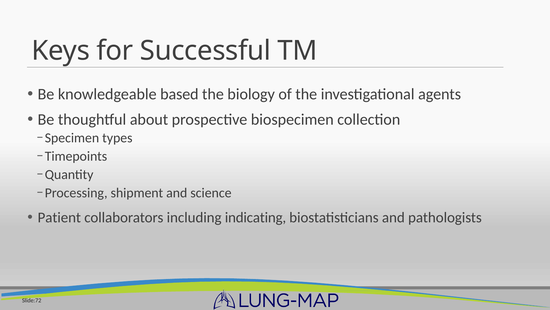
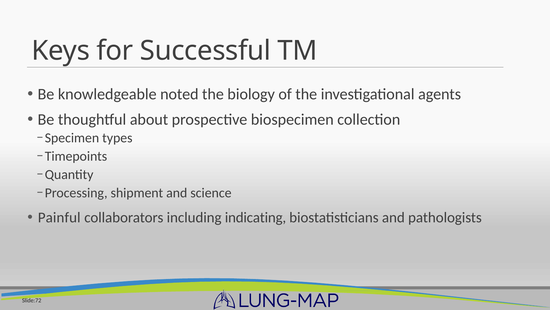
based: based -> noted (179, 94)
Patient: Patient -> Painful (59, 217)
